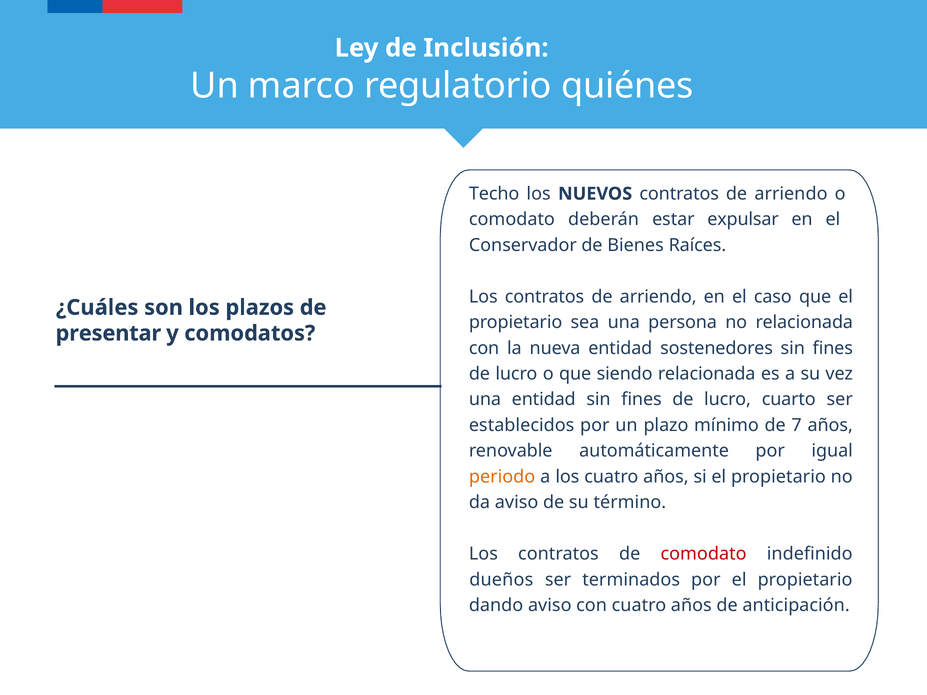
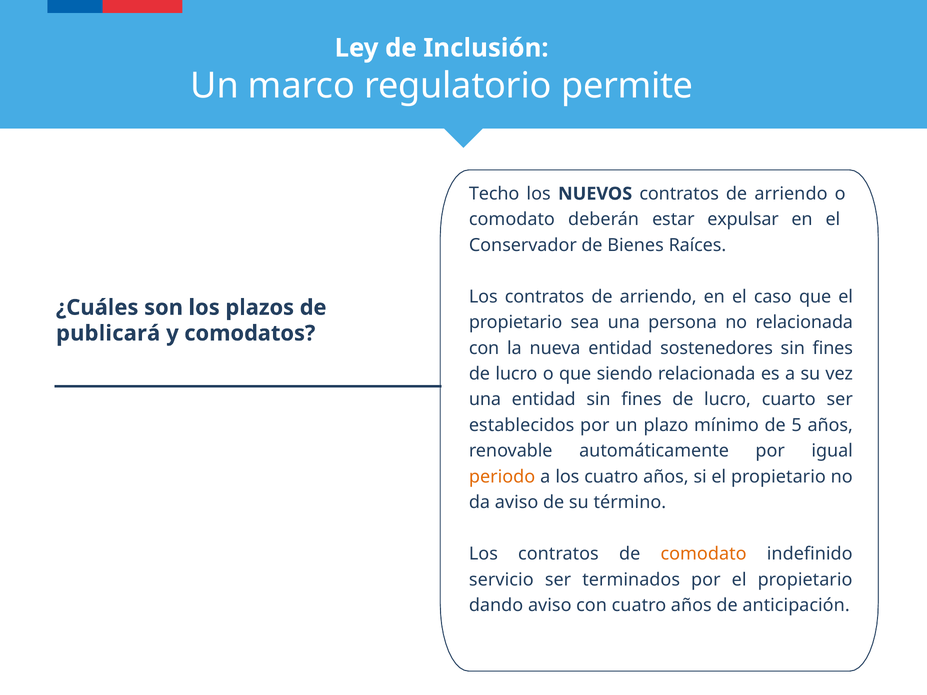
quiénes: quiénes -> permite (627, 86)
presentar: presentar -> publicará (108, 333)
7: 7 -> 5 (797, 425)
comodato colour: red -> orange (704, 554)
dueños: dueños -> servicio (501, 580)
